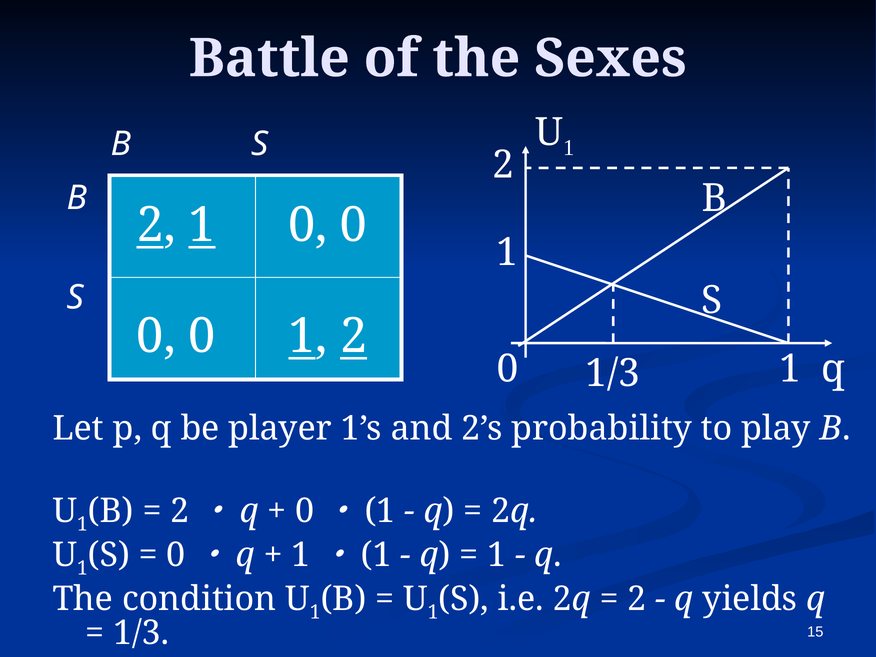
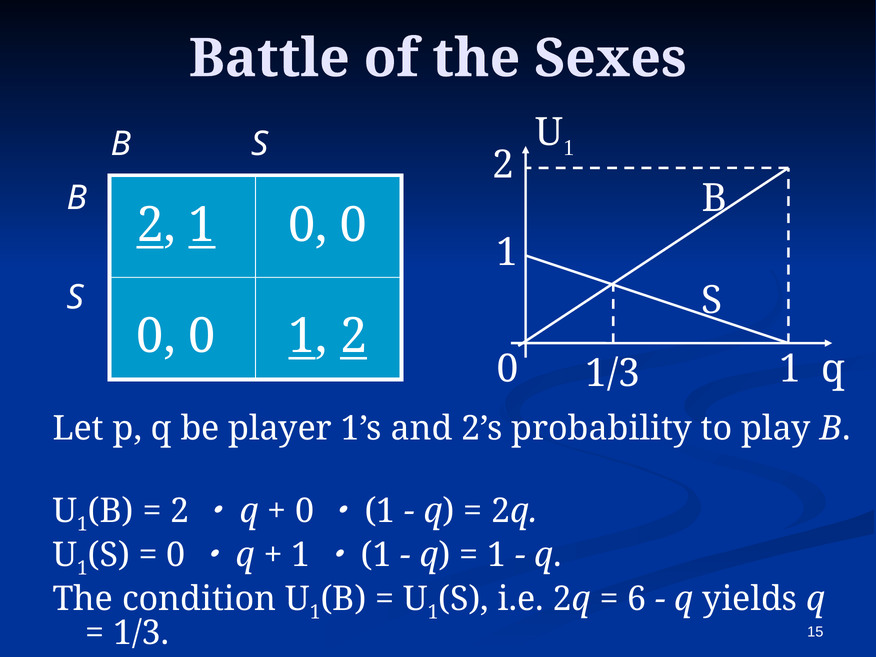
2: 2 -> 6 (637, 599)
